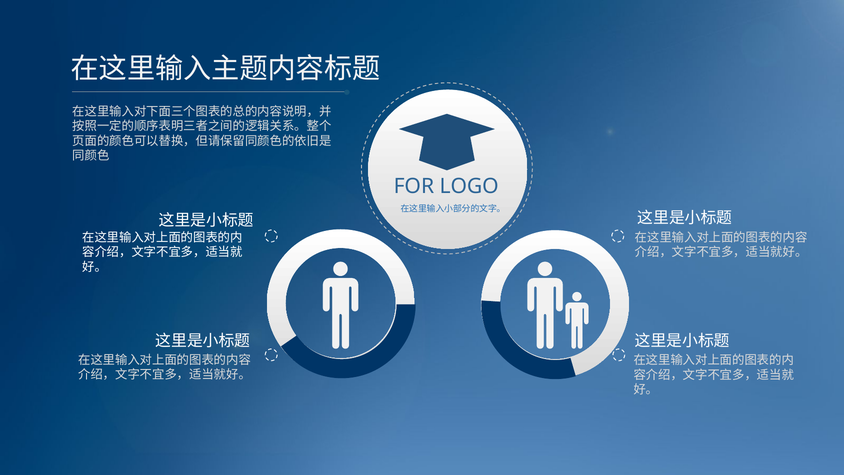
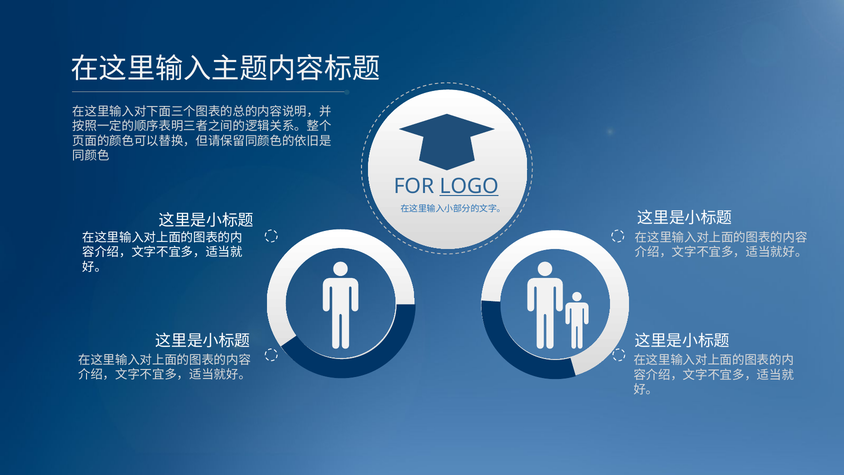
LOGO underline: none -> present (469, 186)
